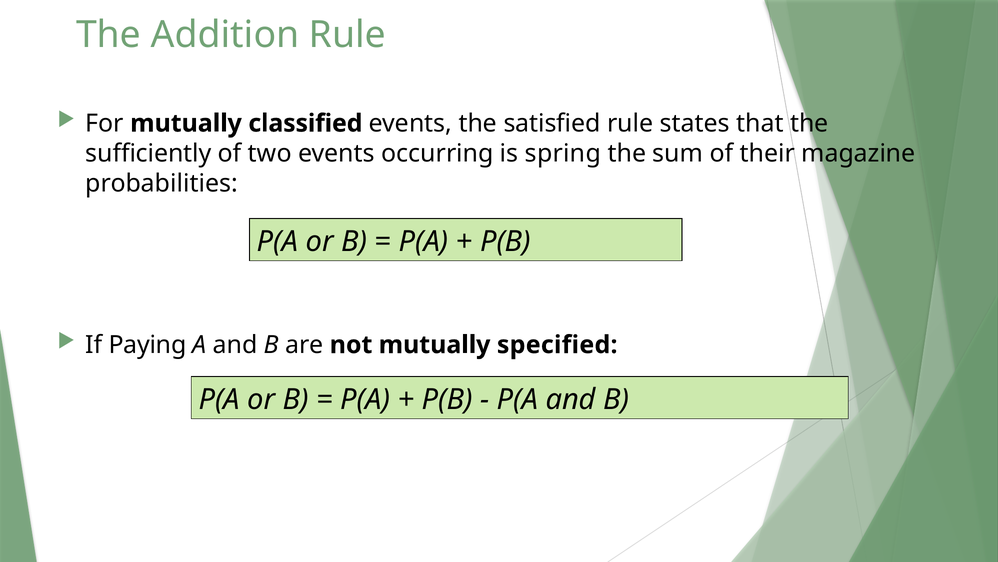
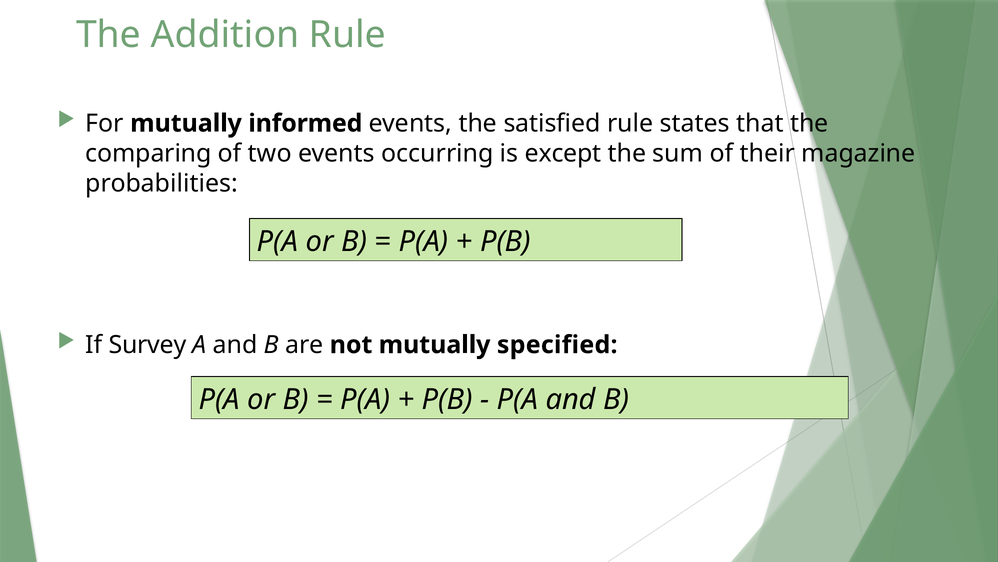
classified: classified -> informed (305, 123)
sufficiently: sufficiently -> comparing (148, 153)
spring: spring -> except (563, 153)
Paying: Paying -> Survey (148, 344)
